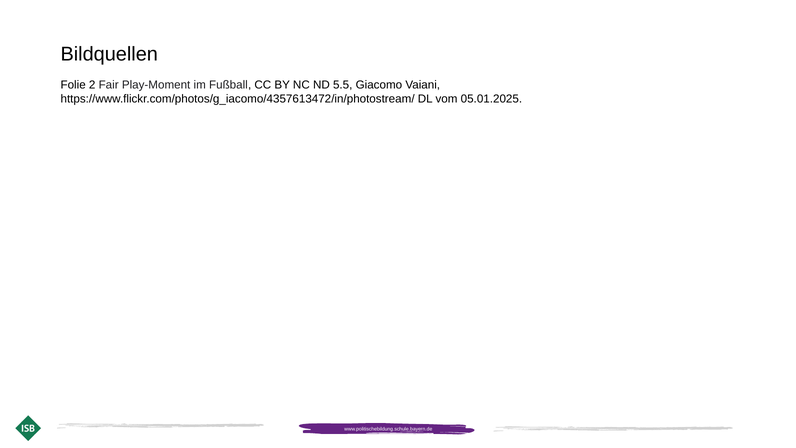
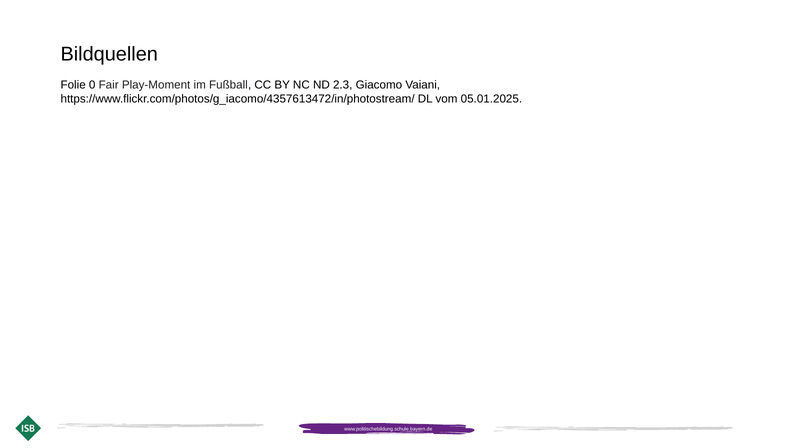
2: 2 -> 0 (92, 85)
5.5: 5.5 -> 2.3 (343, 85)
